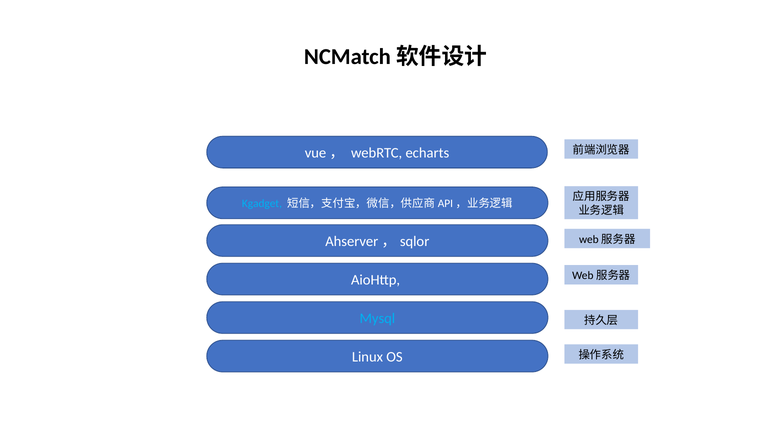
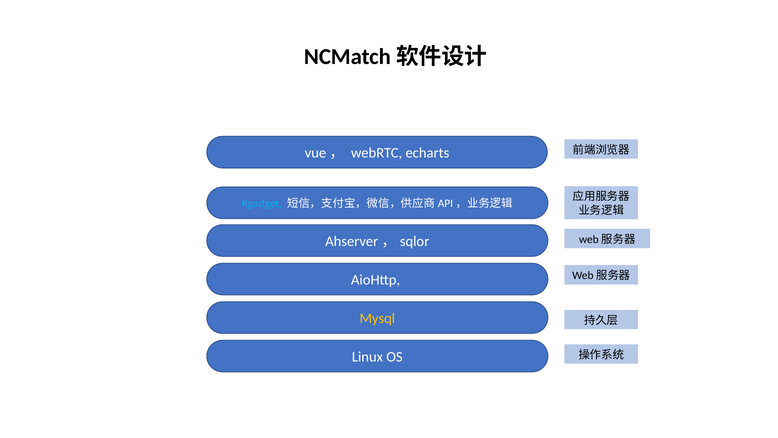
Mysql colour: light blue -> yellow (377, 318)
